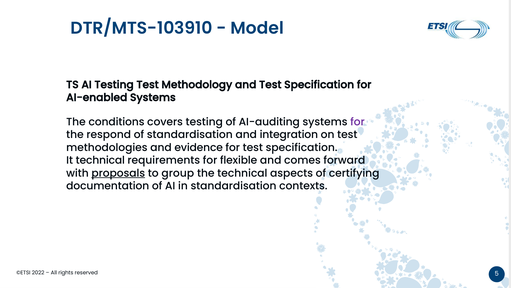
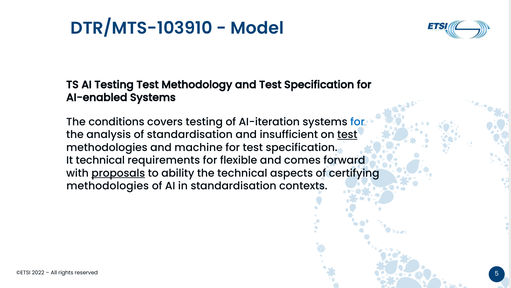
AI-auditing: AI-auditing -> AI-iteration (269, 122)
for colour: purple -> blue (357, 122)
respond: respond -> analysis (109, 135)
integration: integration -> insufficient (289, 135)
test underline: none -> present (347, 135)
evidence: evidence -> machine (199, 147)
group: group -> ability (178, 173)
documentation: documentation -> methodologies (108, 186)
